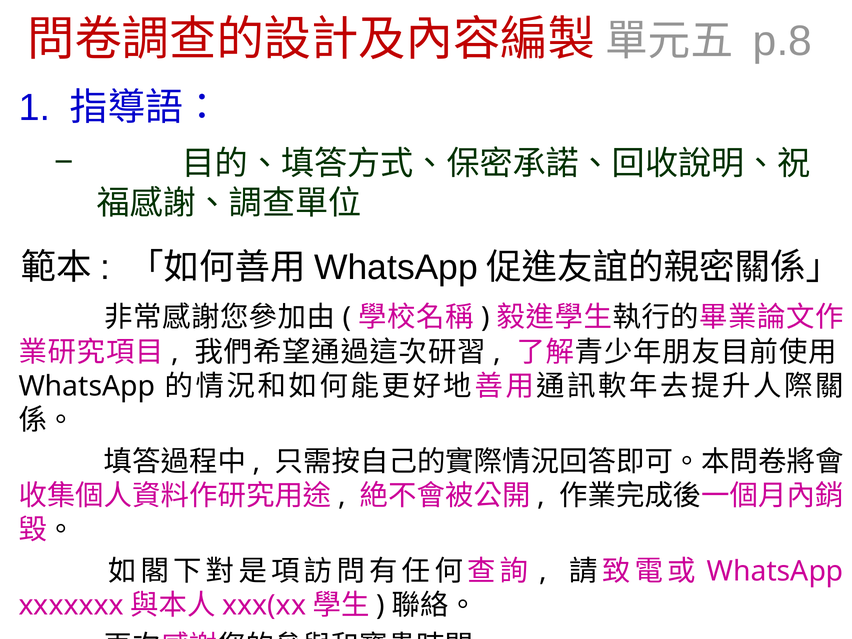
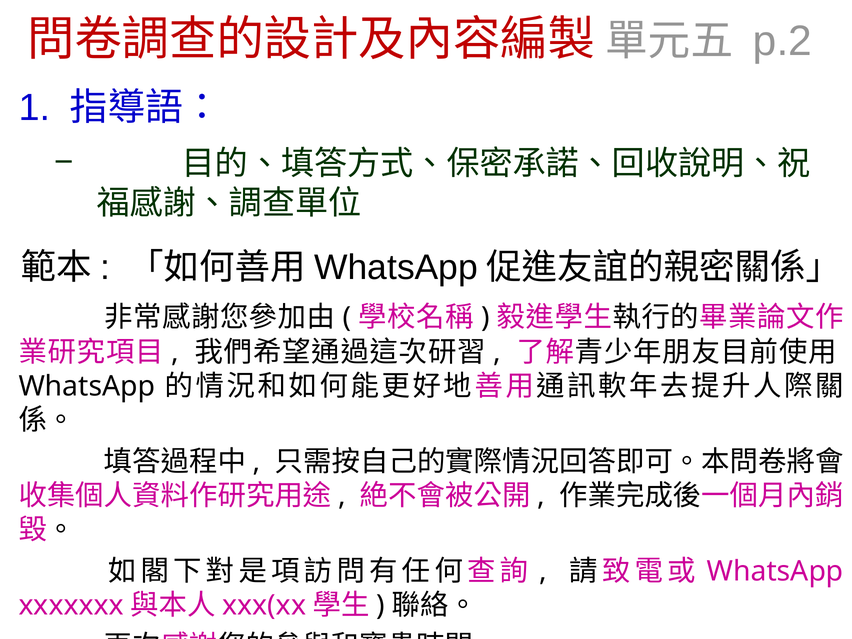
p.8: p.8 -> p.2 (782, 41)
